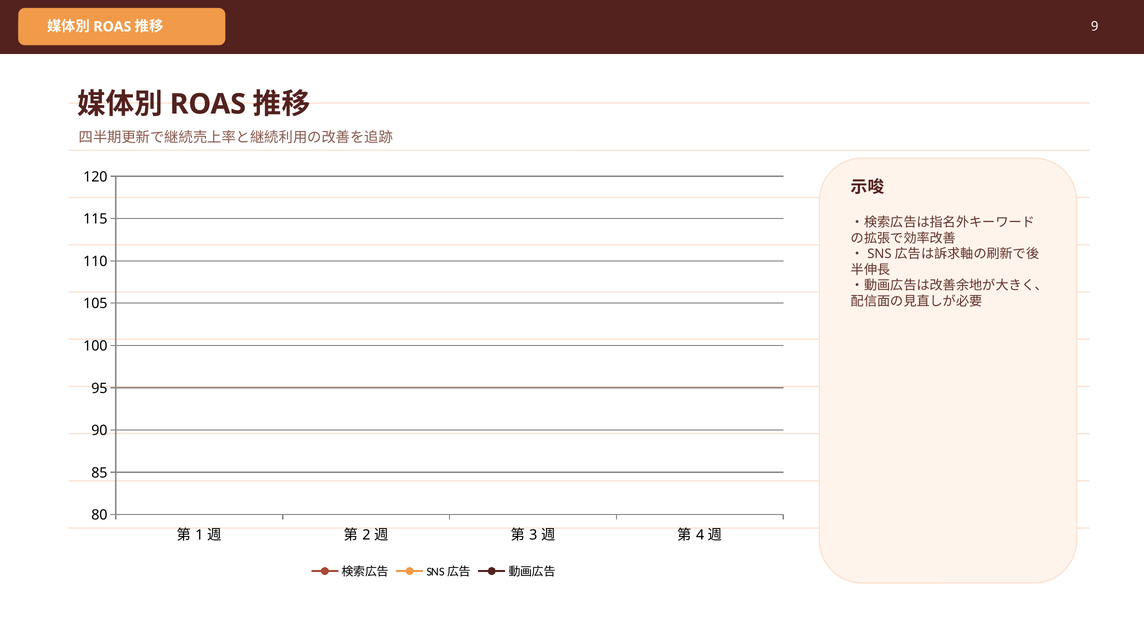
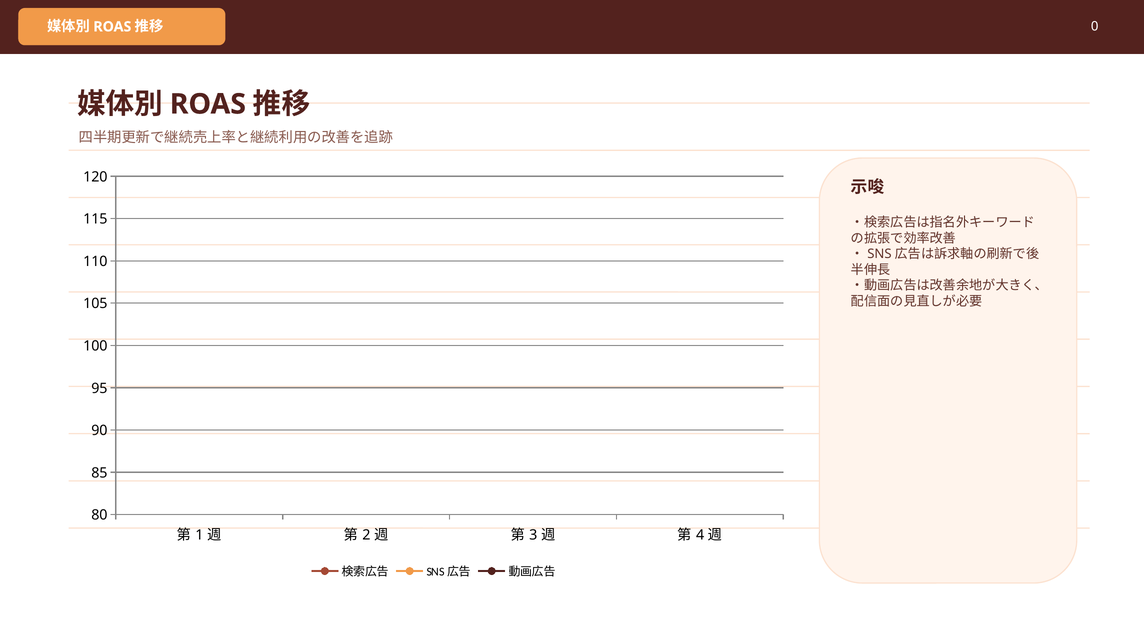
9: 9 -> 0 (1095, 27)
